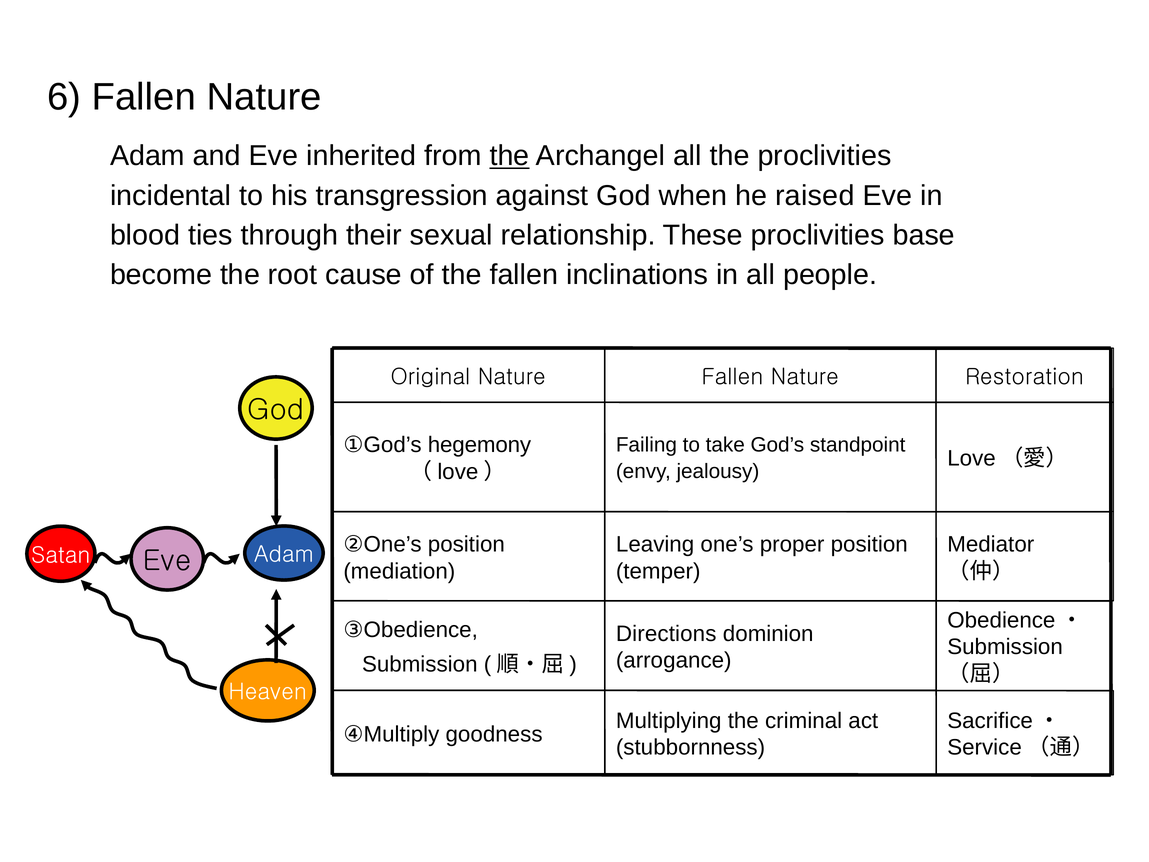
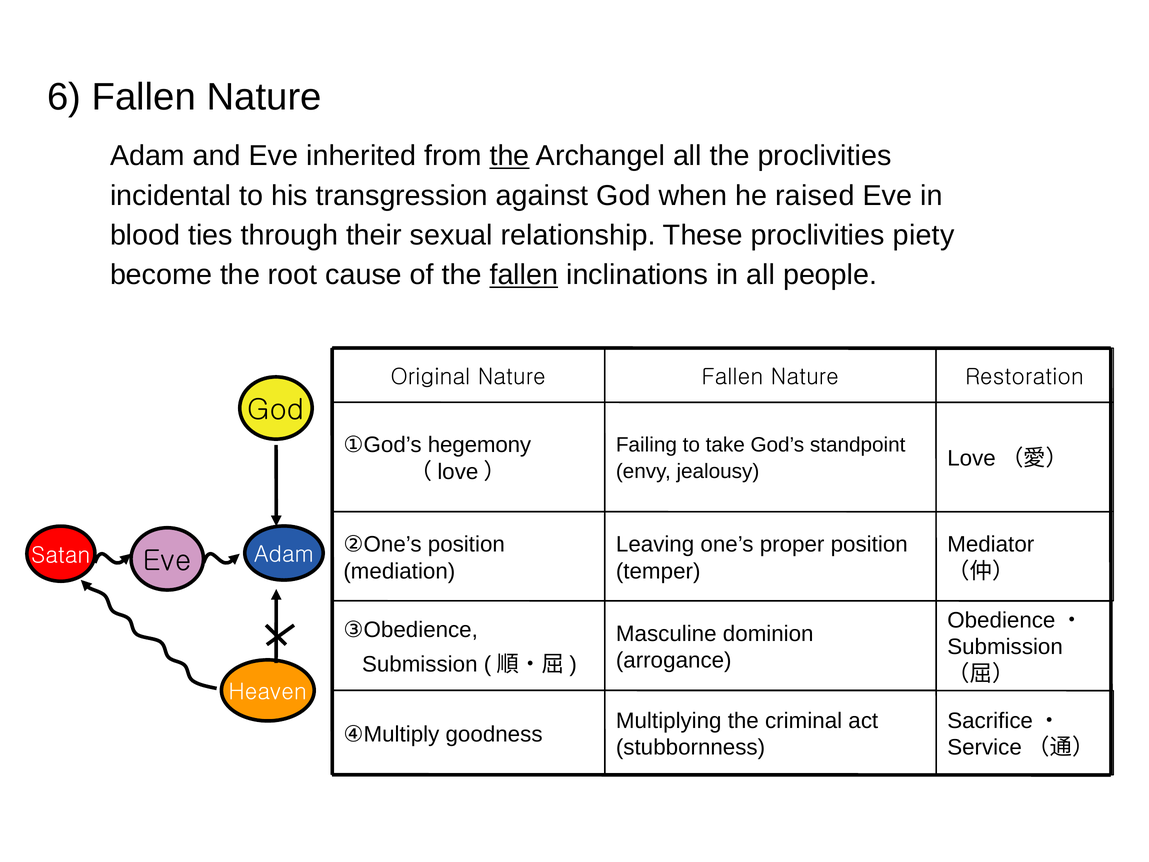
base: base -> piety (924, 235)
fallen underline: none -> present (524, 275)
Directions: Directions -> Masculine (666, 634)
